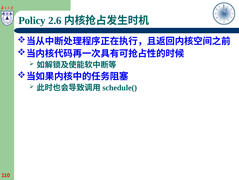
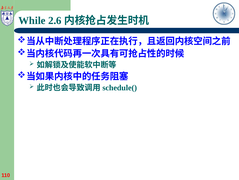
Policy: Policy -> While (32, 20)
